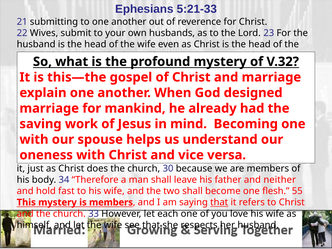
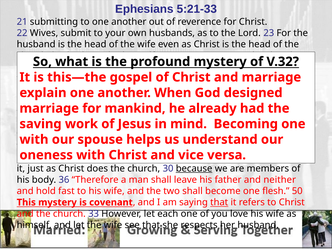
because underline: none -> present (194, 169)
34: 34 -> 36 (64, 180)
55: 55 -> 50 (297, 191)
is members: members -> covenant (111, 202)
